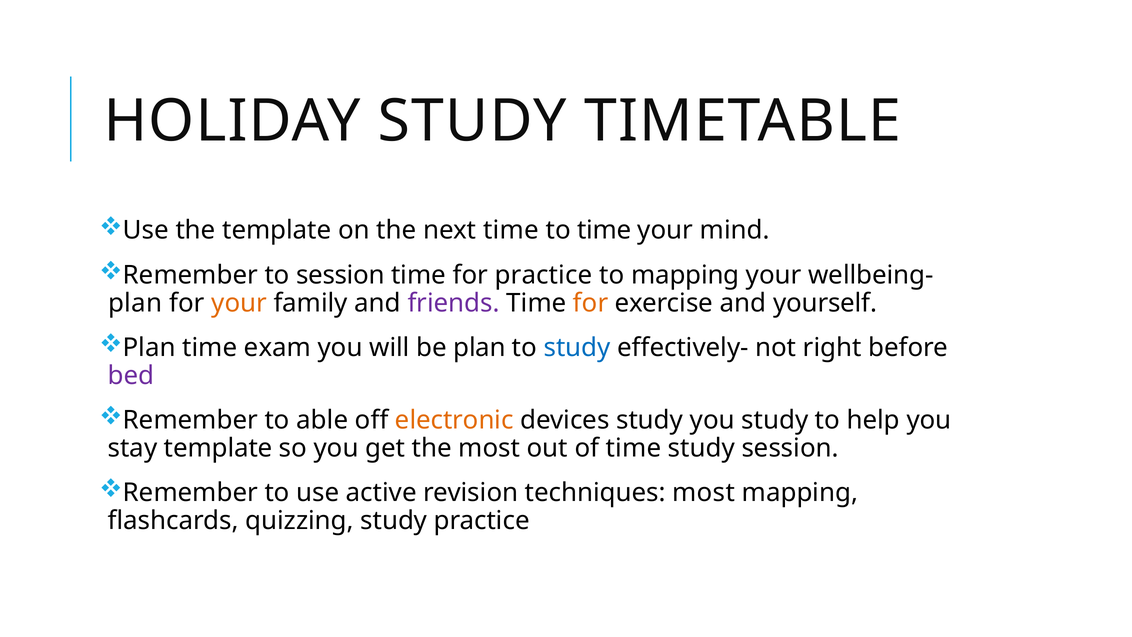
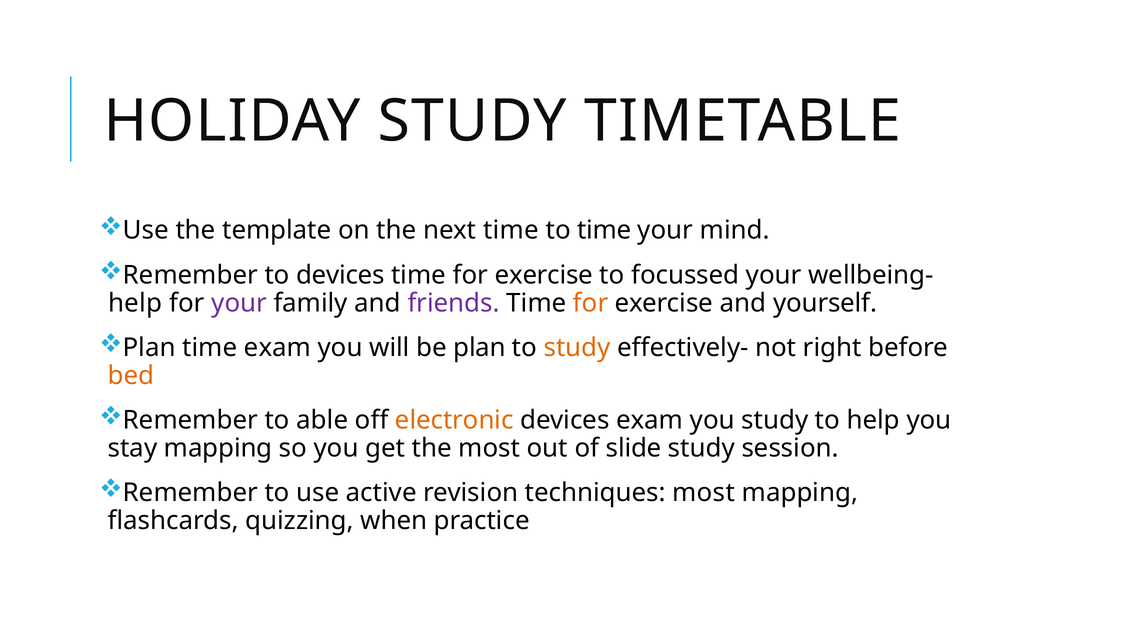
to session: session -> devices (340, 275)
practice: practice -> exercise (544, 275)
to mapping: mapping -> focussed (685, 275)
plan: plan -> help (135, 303)
your colour: orange -> purple (239, 303)
study colour: blue -> orange (577, 347)
bed colour: purple -> orange (131, 375)
devices study: study -> exam (650, 420)
stay template: template -> mapping (218, 448)
of time: time -> slide (634, 448)
quizzing study: study -> when (394, 520)
